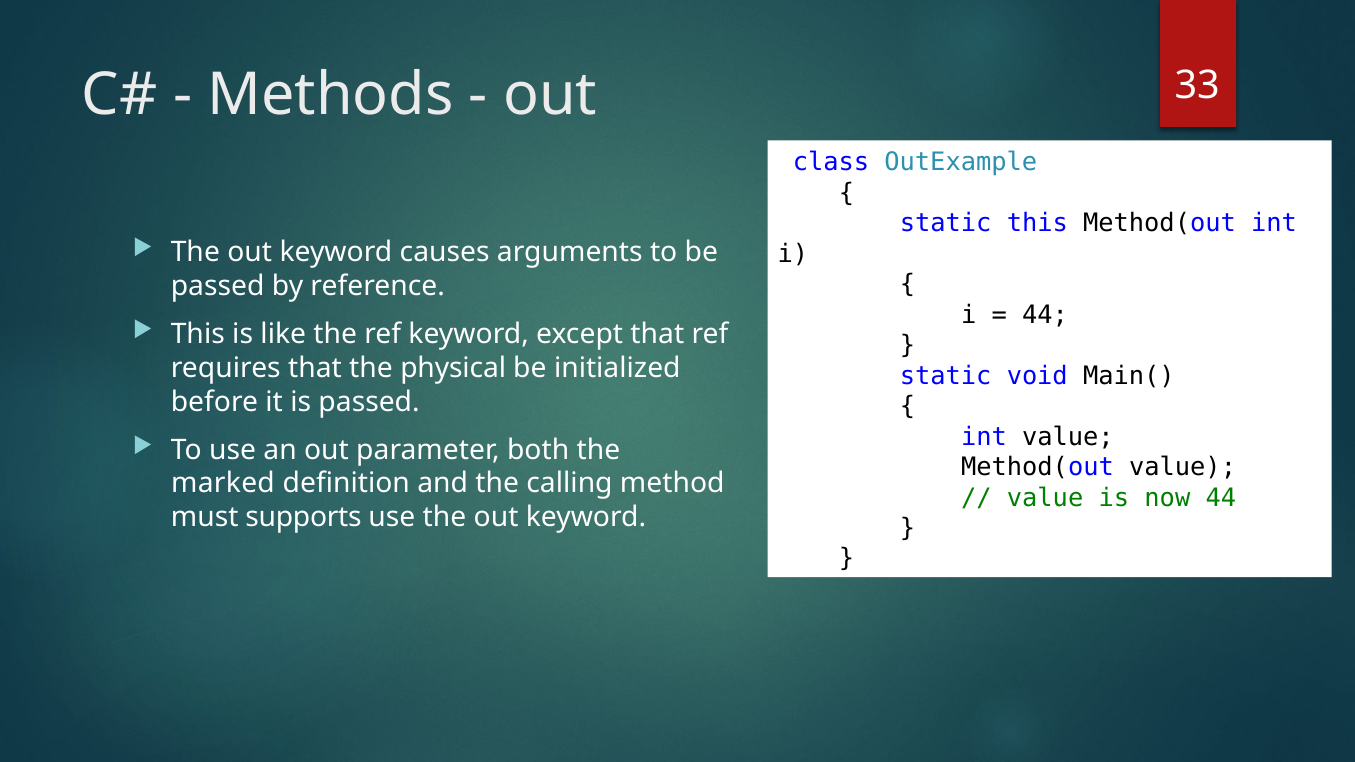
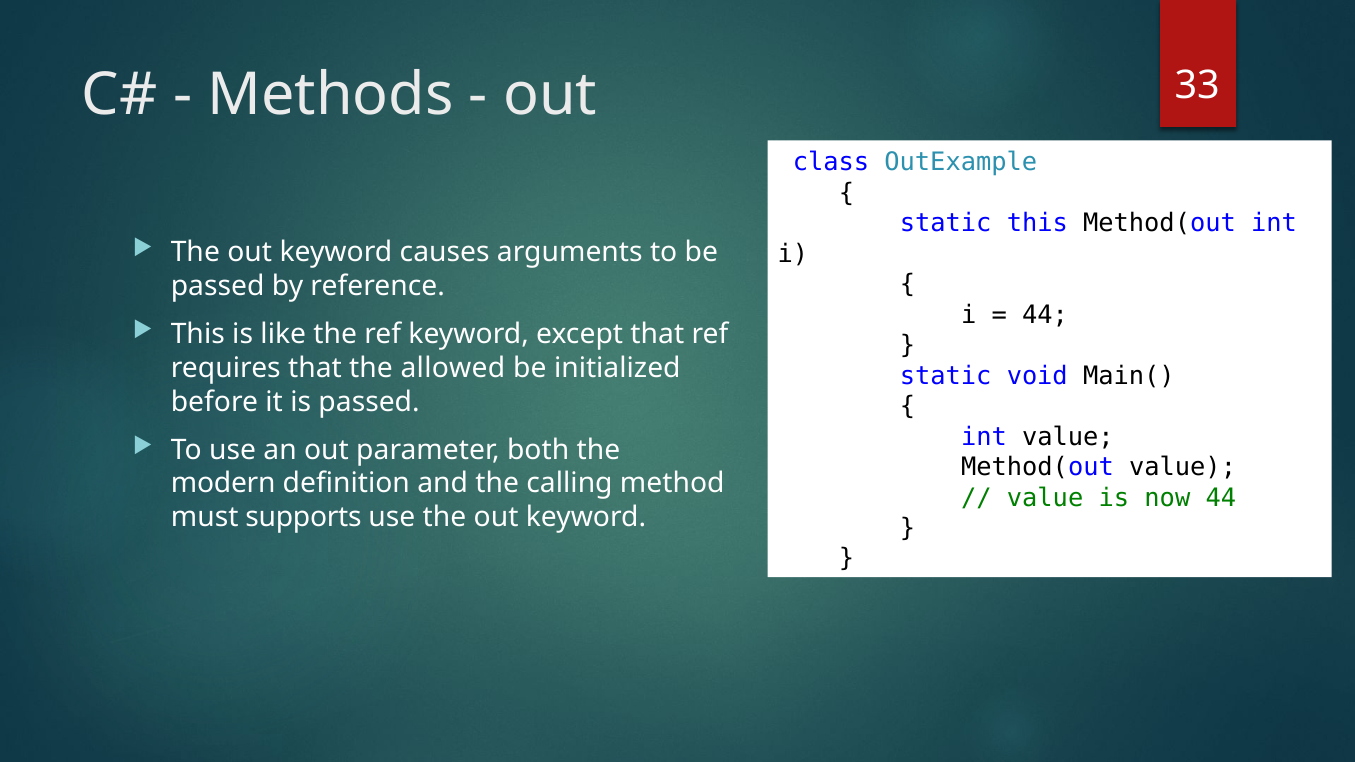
physical: physical -> allowed (453, 368)
marked: marked -> modern (223, 484)
